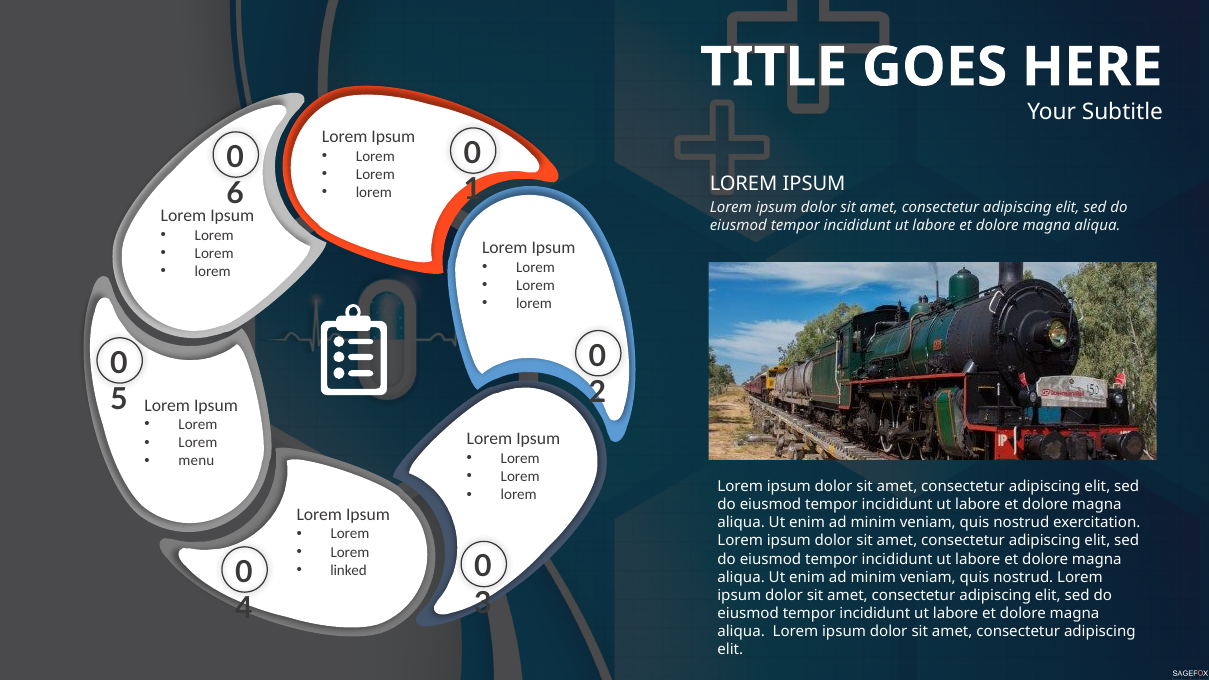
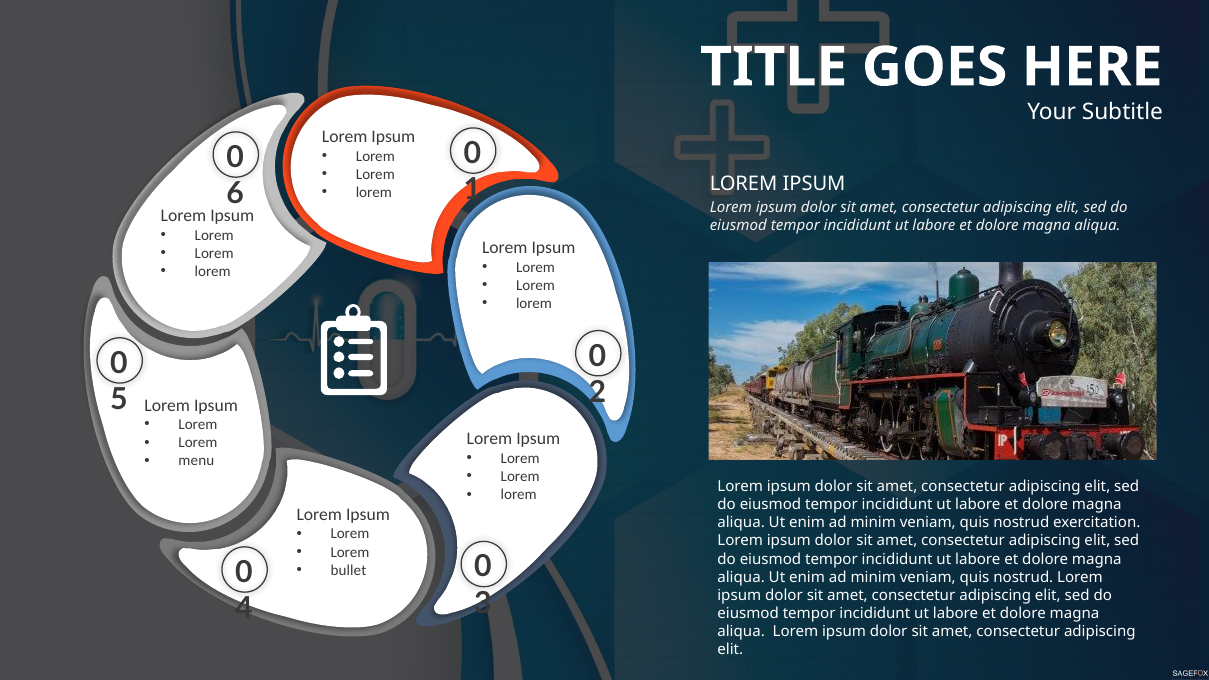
linked: linked -> bullet (348, 570)
